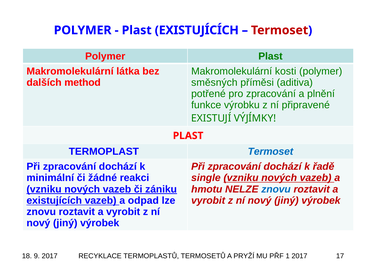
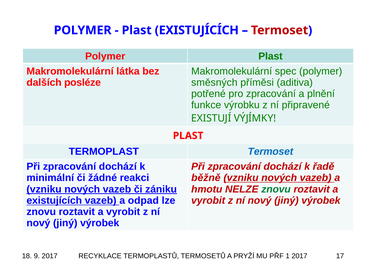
kosti: kosti -> spec (286, 71)
method: method -> posléze (83, 83)
single: single -> běžně (206, 178)
znovu colour: blue -> green (276, 190)
